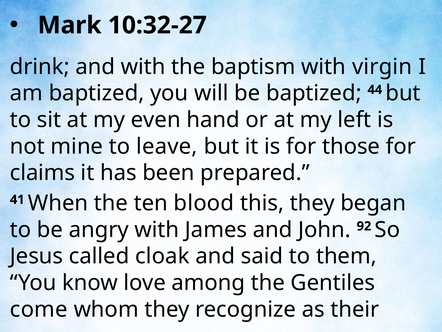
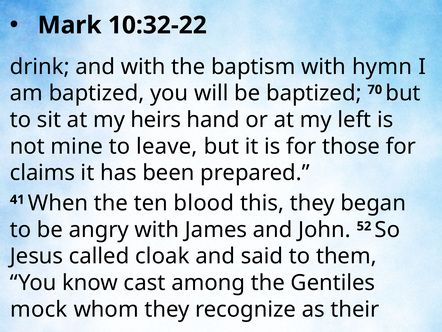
10:32-27: 10:32-27 -> 10:32-22 (157, 25)
virgin: virgin -> hymn (382, 67)
44: 44 -> 70 (375, 90)
even: even -> heirs (156, 120)
92: 92 -> 52 (364, 226)
love: love -> cast (145, 282)
come: come -> mock (39, 309)
